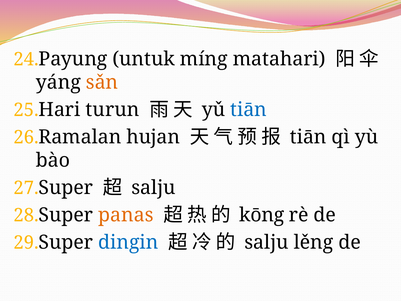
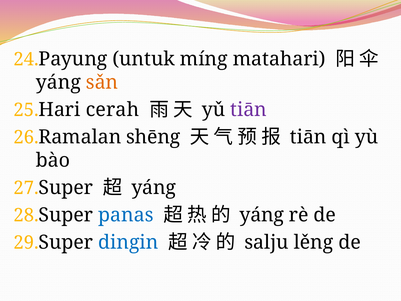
turun: turun -> cerah (112, 110)
tiān colour: blue -> purple (249, 110)
hujan: hujan -> shēng (153, 137)
salju: salju -> yáng (154, 188)
panas colour: orange -> blue (126, 215)
kōng: kōng -> yáng (262, 215)
